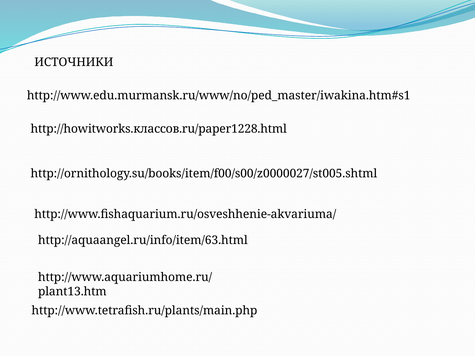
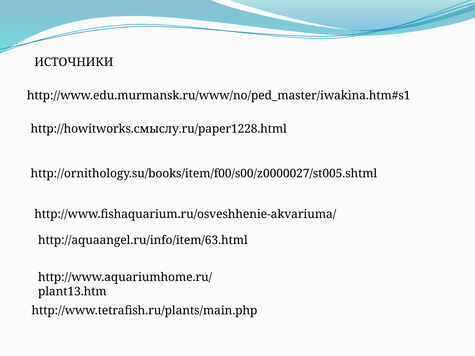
http://howitworks.классов.ru/paper1228.html: http://howitworks.классов.ru/paper1228.html -> http://howitworks.смыслу.ru/paper1228.html (159, 129)
